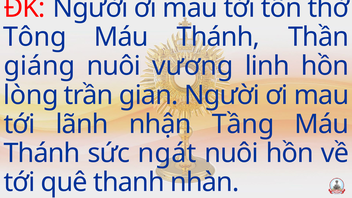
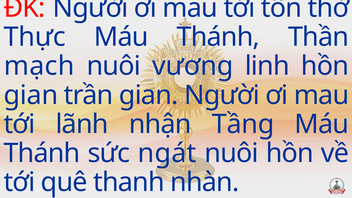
Tông: Tông -> Thực (35, 37)
giáng: giáng -> mạch (39, 66)
lòng: lòng -> gian (31, 95)
